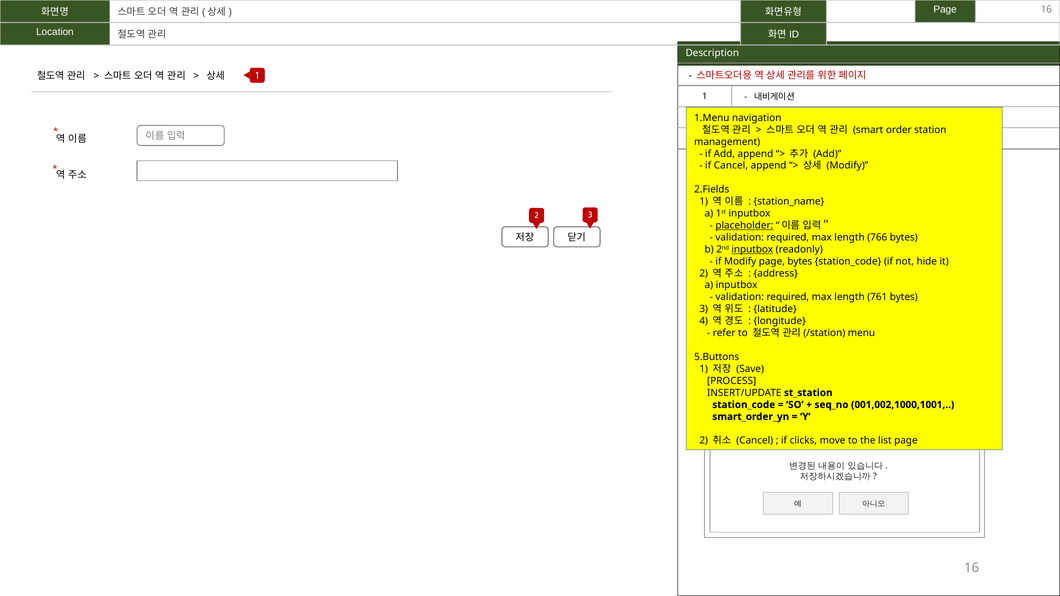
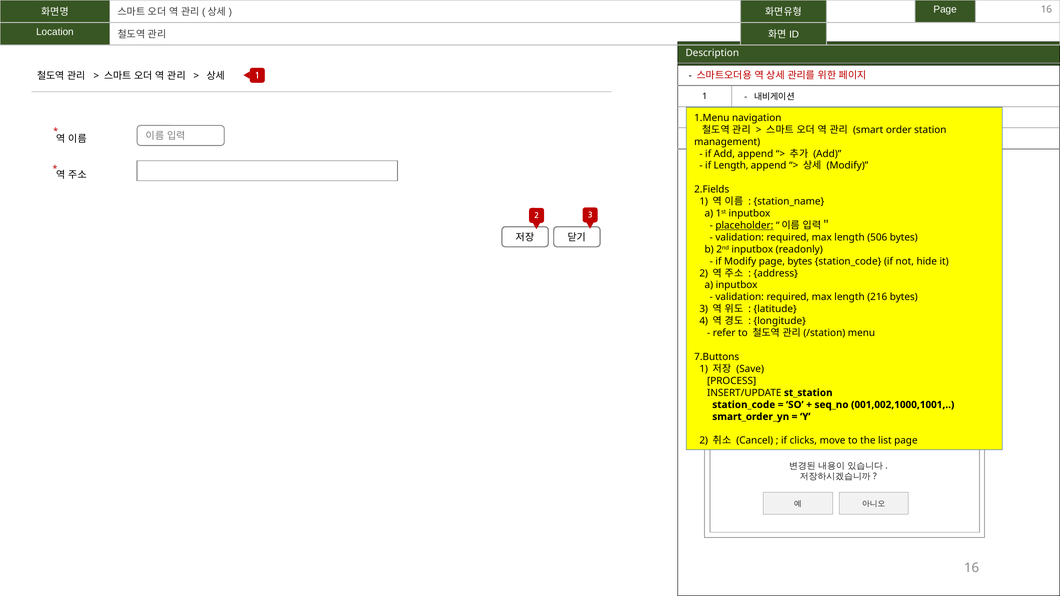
if Cancel: Cancel -> Length (731, 166)
766: 766 -> 506 (877, 237)
inputbox underline: present -> none (752, 249)
761: 761 -> 216 (877, 297)
5.Buttons: 5.Buttons -> 7.Buttons (717, 357)
